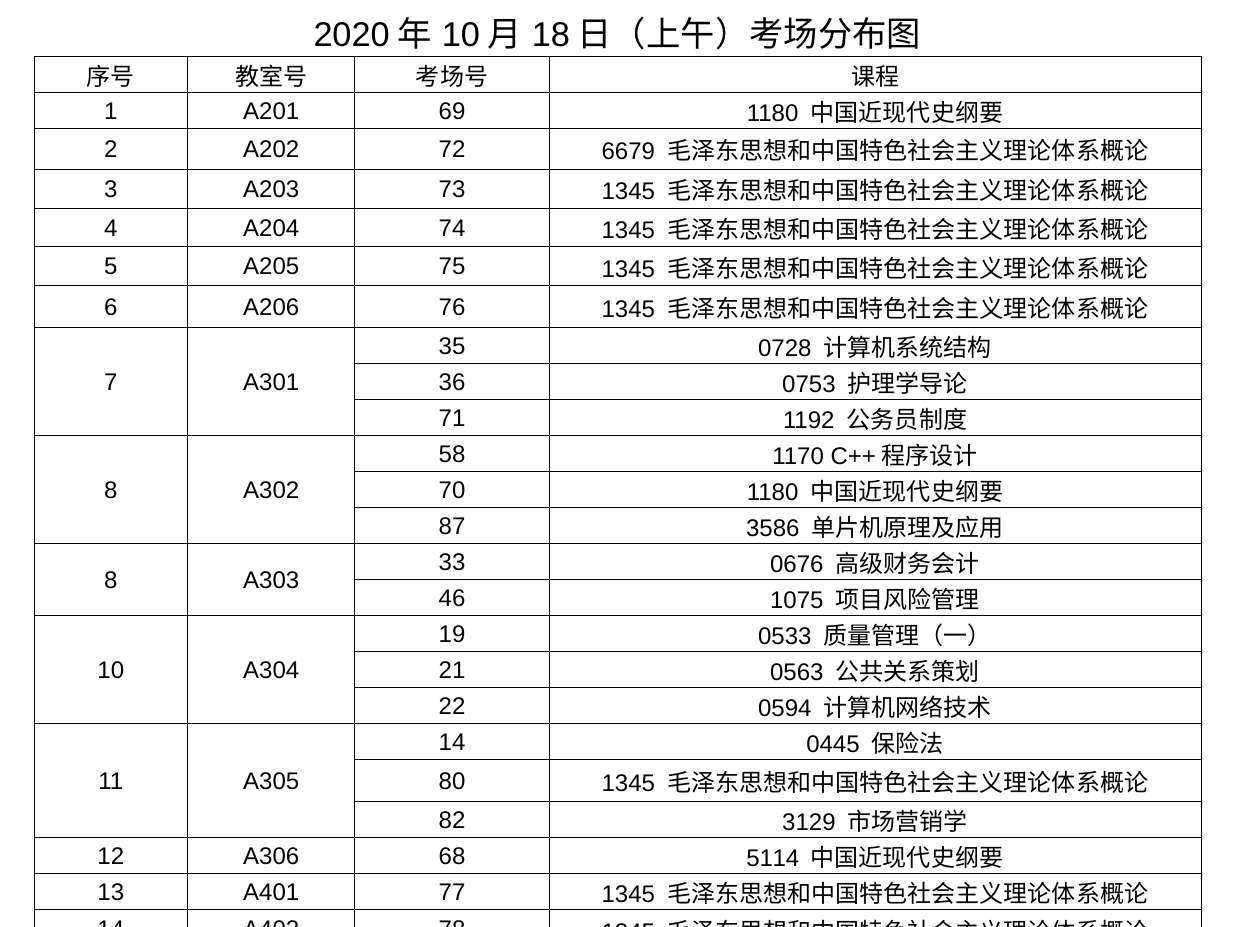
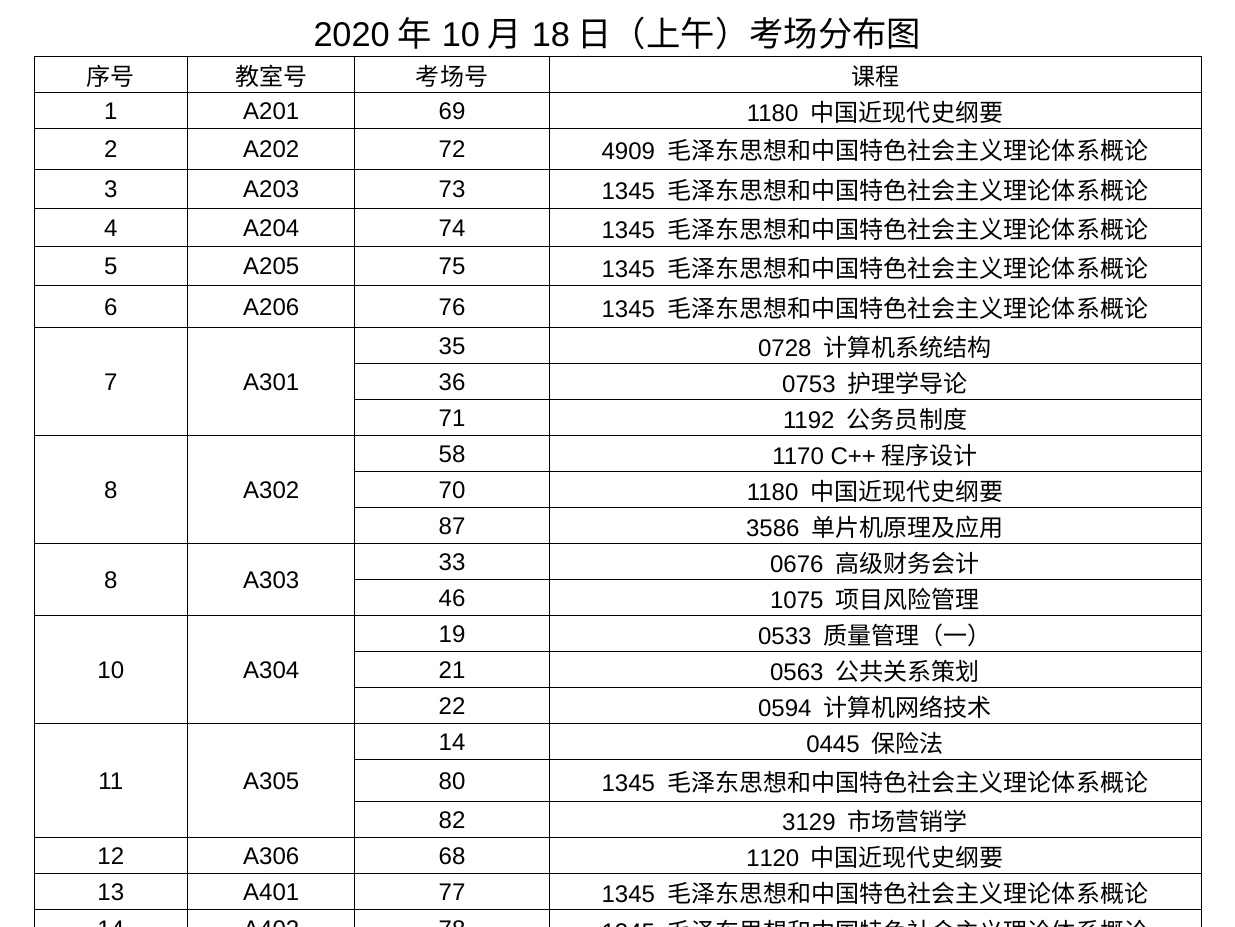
6679: 6679 -> 4909 (628, 152)
5114: 5114 -> 1120 (773, 858)
